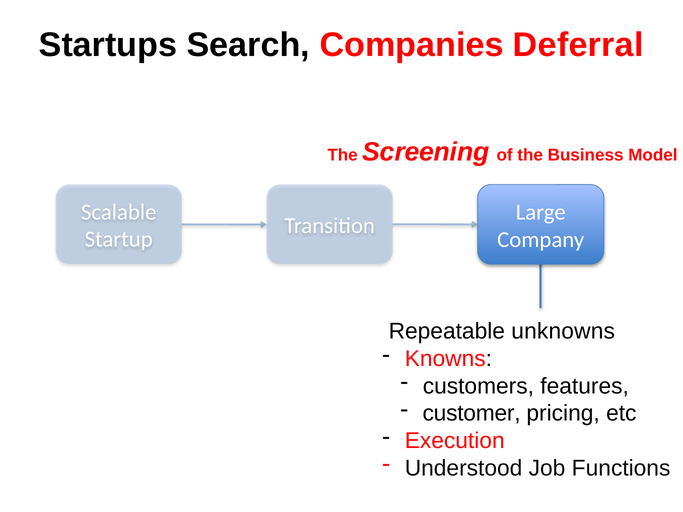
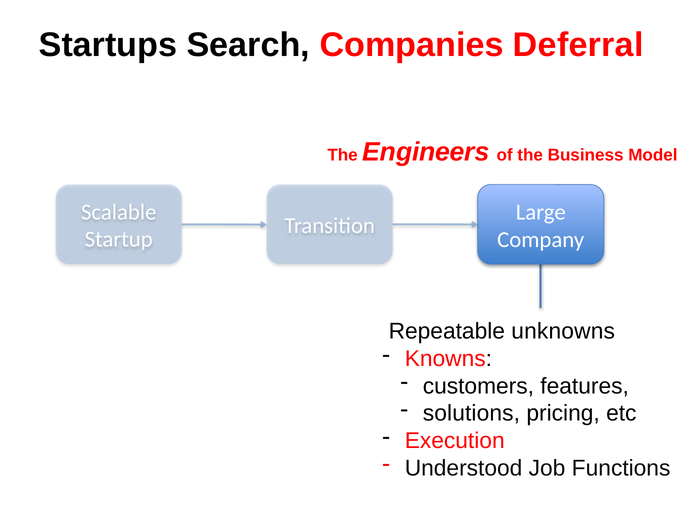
Screening: Screening -> Engineers (426, 152)
customer: customer -> solutions (471, 414)
